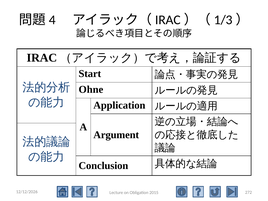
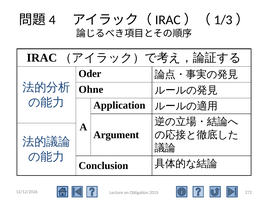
Start: Start -> Oder (90, 74)
